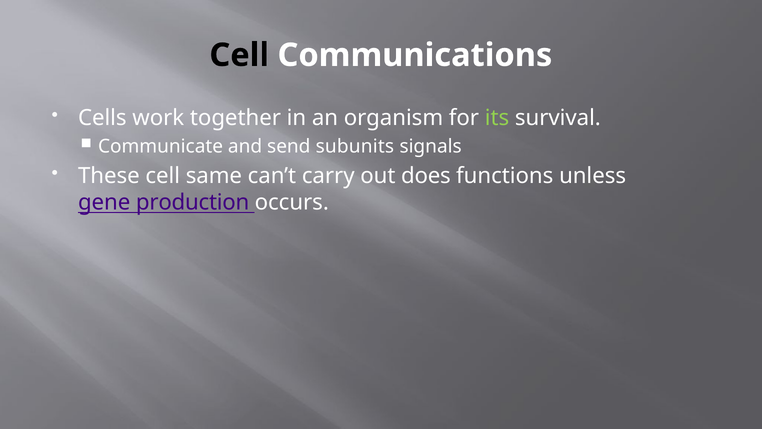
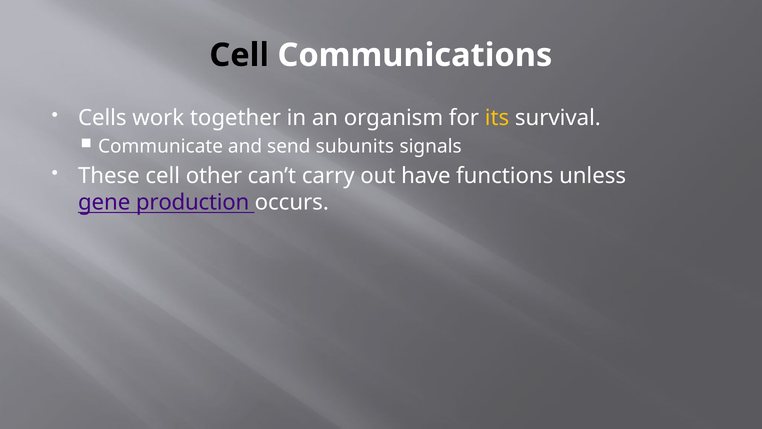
its colour: light green -> yellow (497, 118)
same: same -> other (214, 176)
does: does -> have (426, 176)
